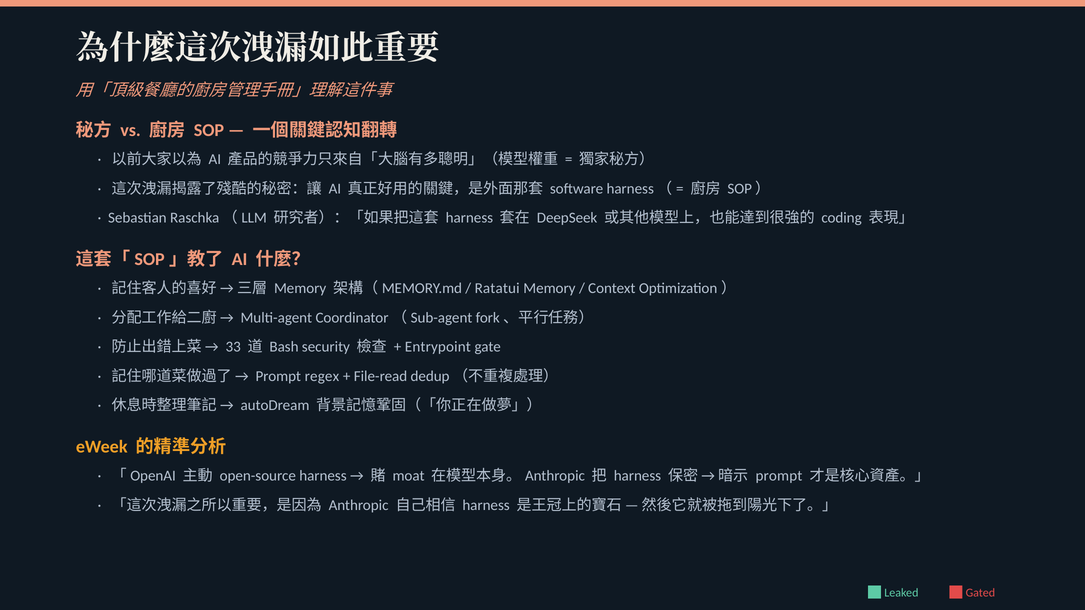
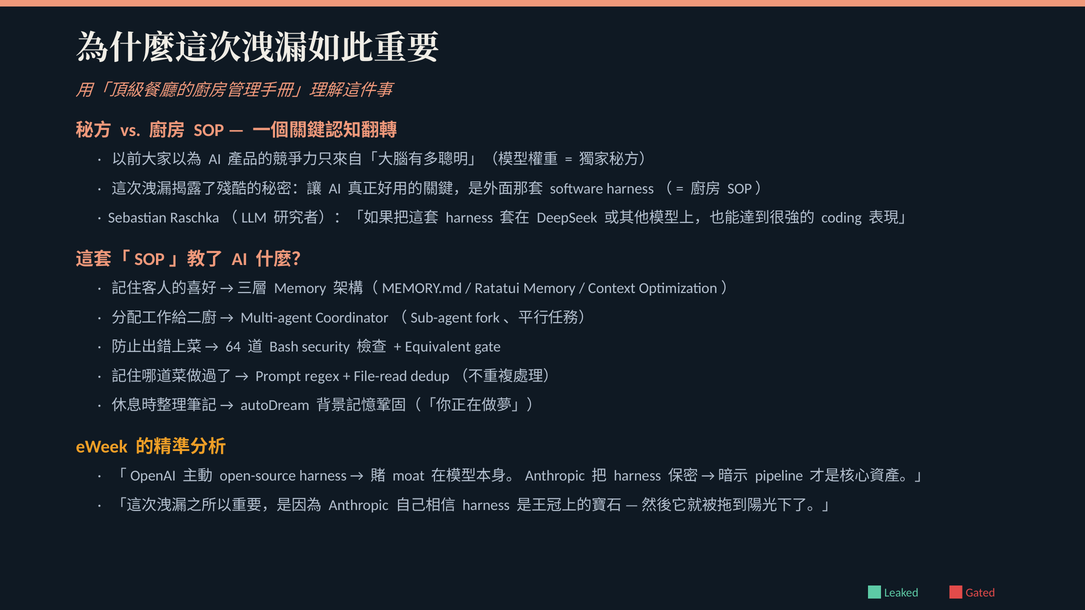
33: 33 -> 64 (233, 347)
Entrypoint: Entrypoint -> Equivalent (438, 347)
prompt: prompt -> pipeline (779, 476)
